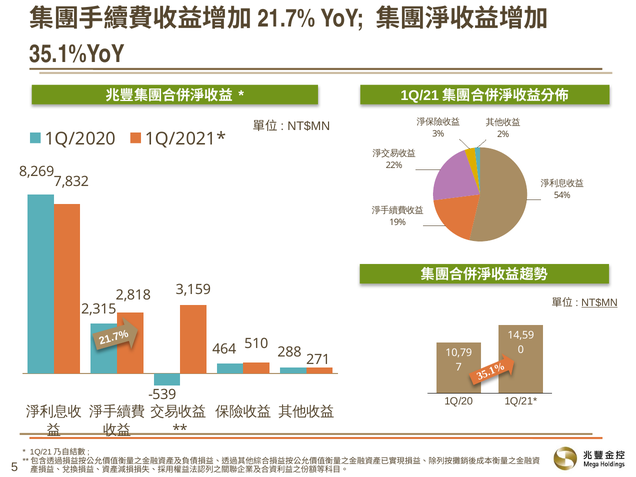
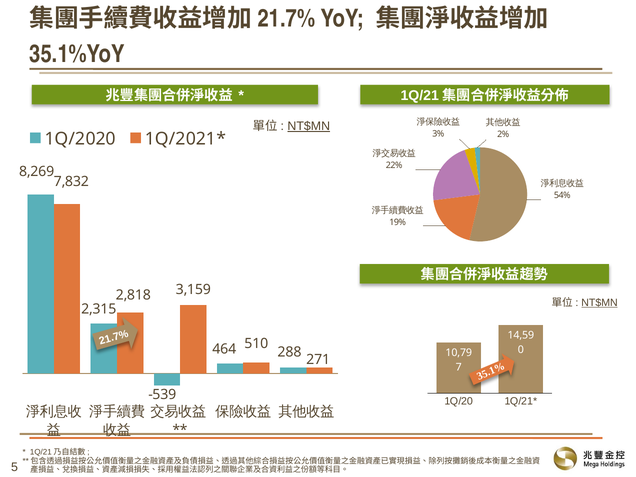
NT$MN underline: none -> present (309, 126)
